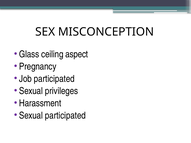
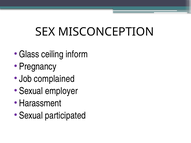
aspect: aspect -> inform (77, 54)
Job participated: participated -> complained (54, 79)
privileges: privileges -> employer (61, 91)
